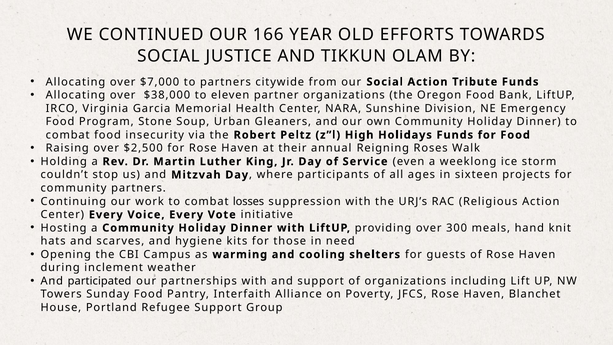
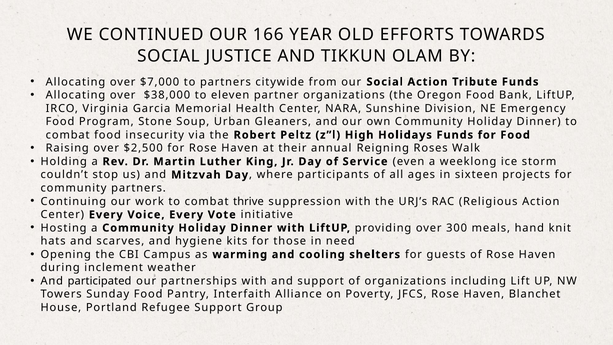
losses: losses -> thrive (248, 201)
